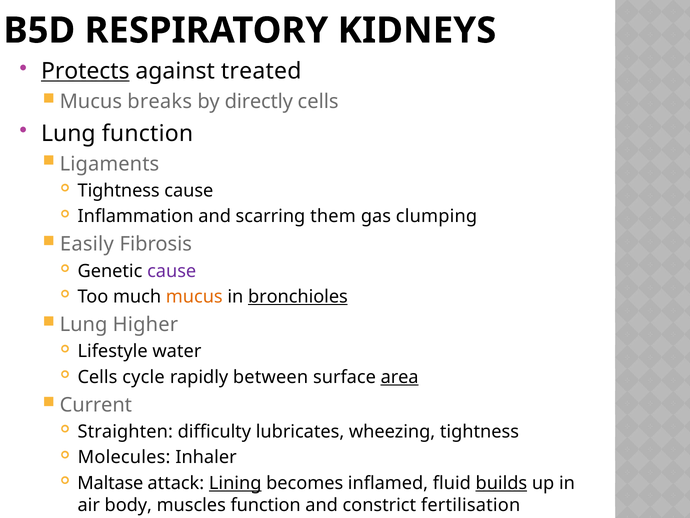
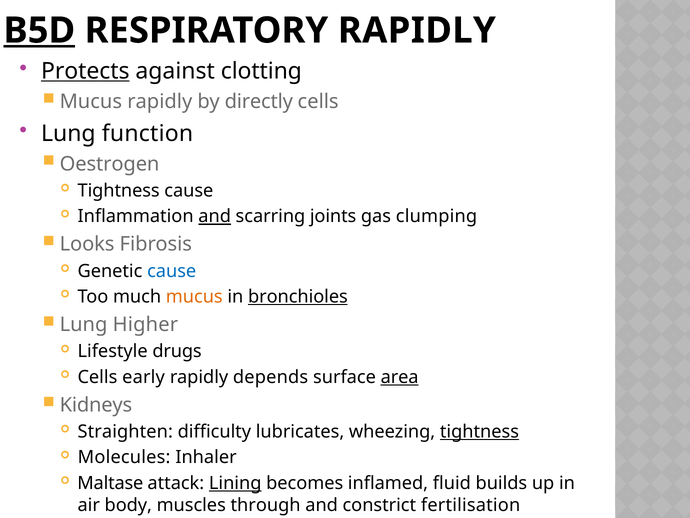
B5D underline: none -> present (39, 31)
RESPIRATORY KIDNEYS: KIDNEYS -> RAPIDLY (417, 31)
treated: treated -> clotting (261, 71)
Mucus breaks: breaks -> rapidly (160, 102)
Ligaments: Ligaments -> Oestrogen (110, 164)
and underline: none -> present (215, 216)
them: them -> joints (333, 216)
Easily: Easily -> Looks (87, 244)
cause colour: purple -> blue (172, 271)
water: water -> drugs (177, 351)
cycle: cycle -> early (144, 377)
between: between -> depends (271, 377)
Current: Current -> Kidneys (96, 405)
tightness underline: none -> present (479, 431)
builds underline: present -> none (501, 483)
muscles function: function -> through (266, 505)
